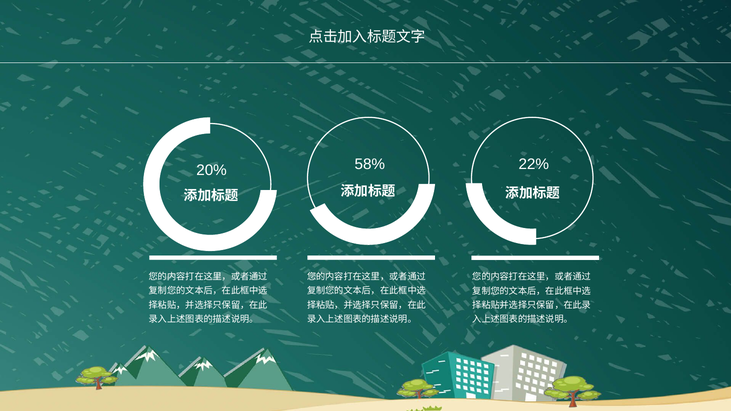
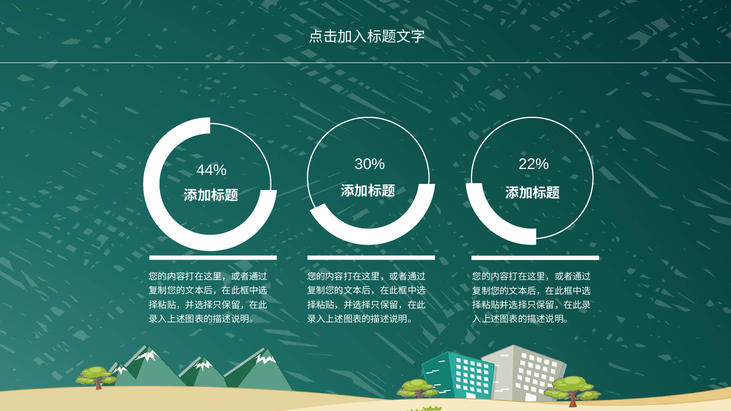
58%: 58% -> 30% (370, 164)
20%: 20% -> 44% (212, 170)
